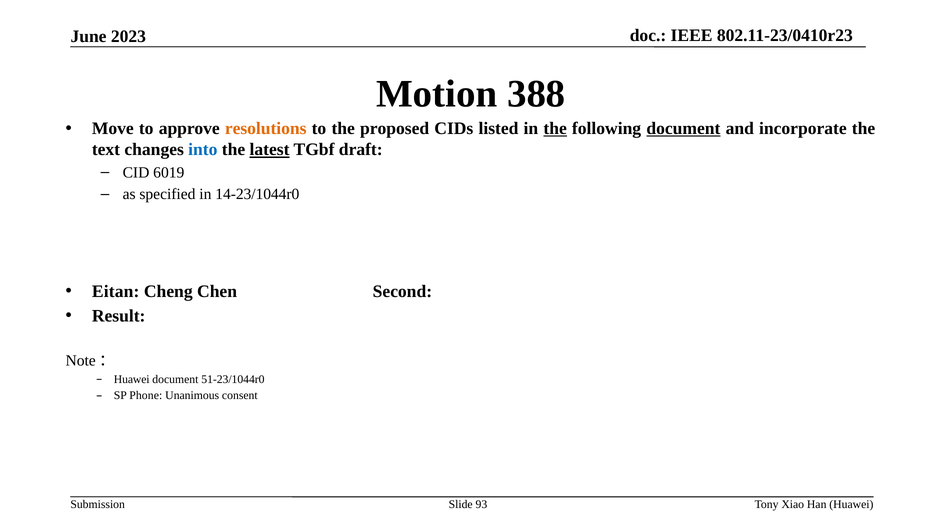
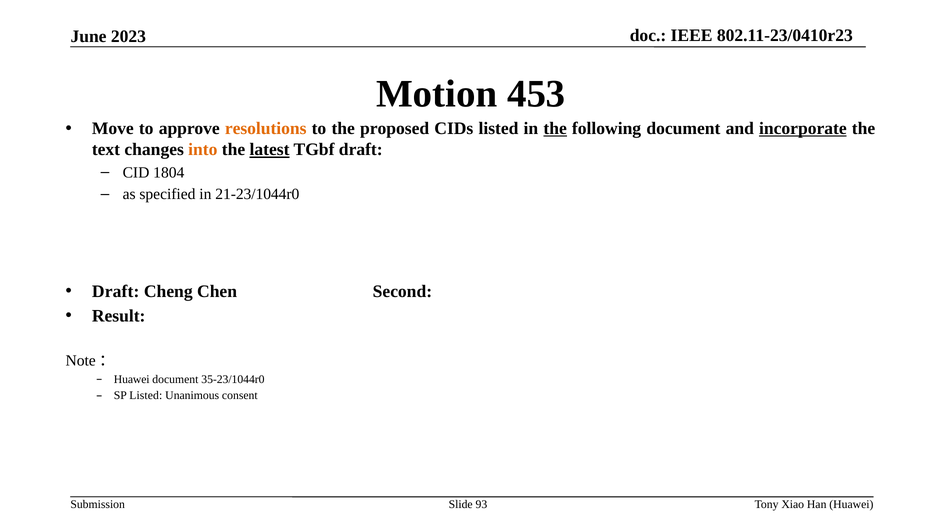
388: 388 -> 453 (536, 94)
document underline: present -> none (683, 129)
incorporate underline: none -> present (803, 129)
into colour: blue -> orange (203, 150)
6019: 6019 -> 1804 (169, 173)
14-23/1044r0: 14-23/1044r0 -> 21-23/1044r0 (257, 195)
Eitan: Eitan -> Draft (116, 292)
51-23/1044r0: 51-23/1044r0 -> 35-23/1044r0 (233, 380)
SP Phone: Phone -> Listed (146, 396)
